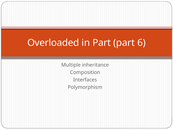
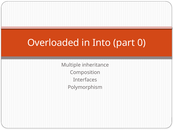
in Part: Part -> Into (102, 43)
6: 6 -> 0 (141, 43)
